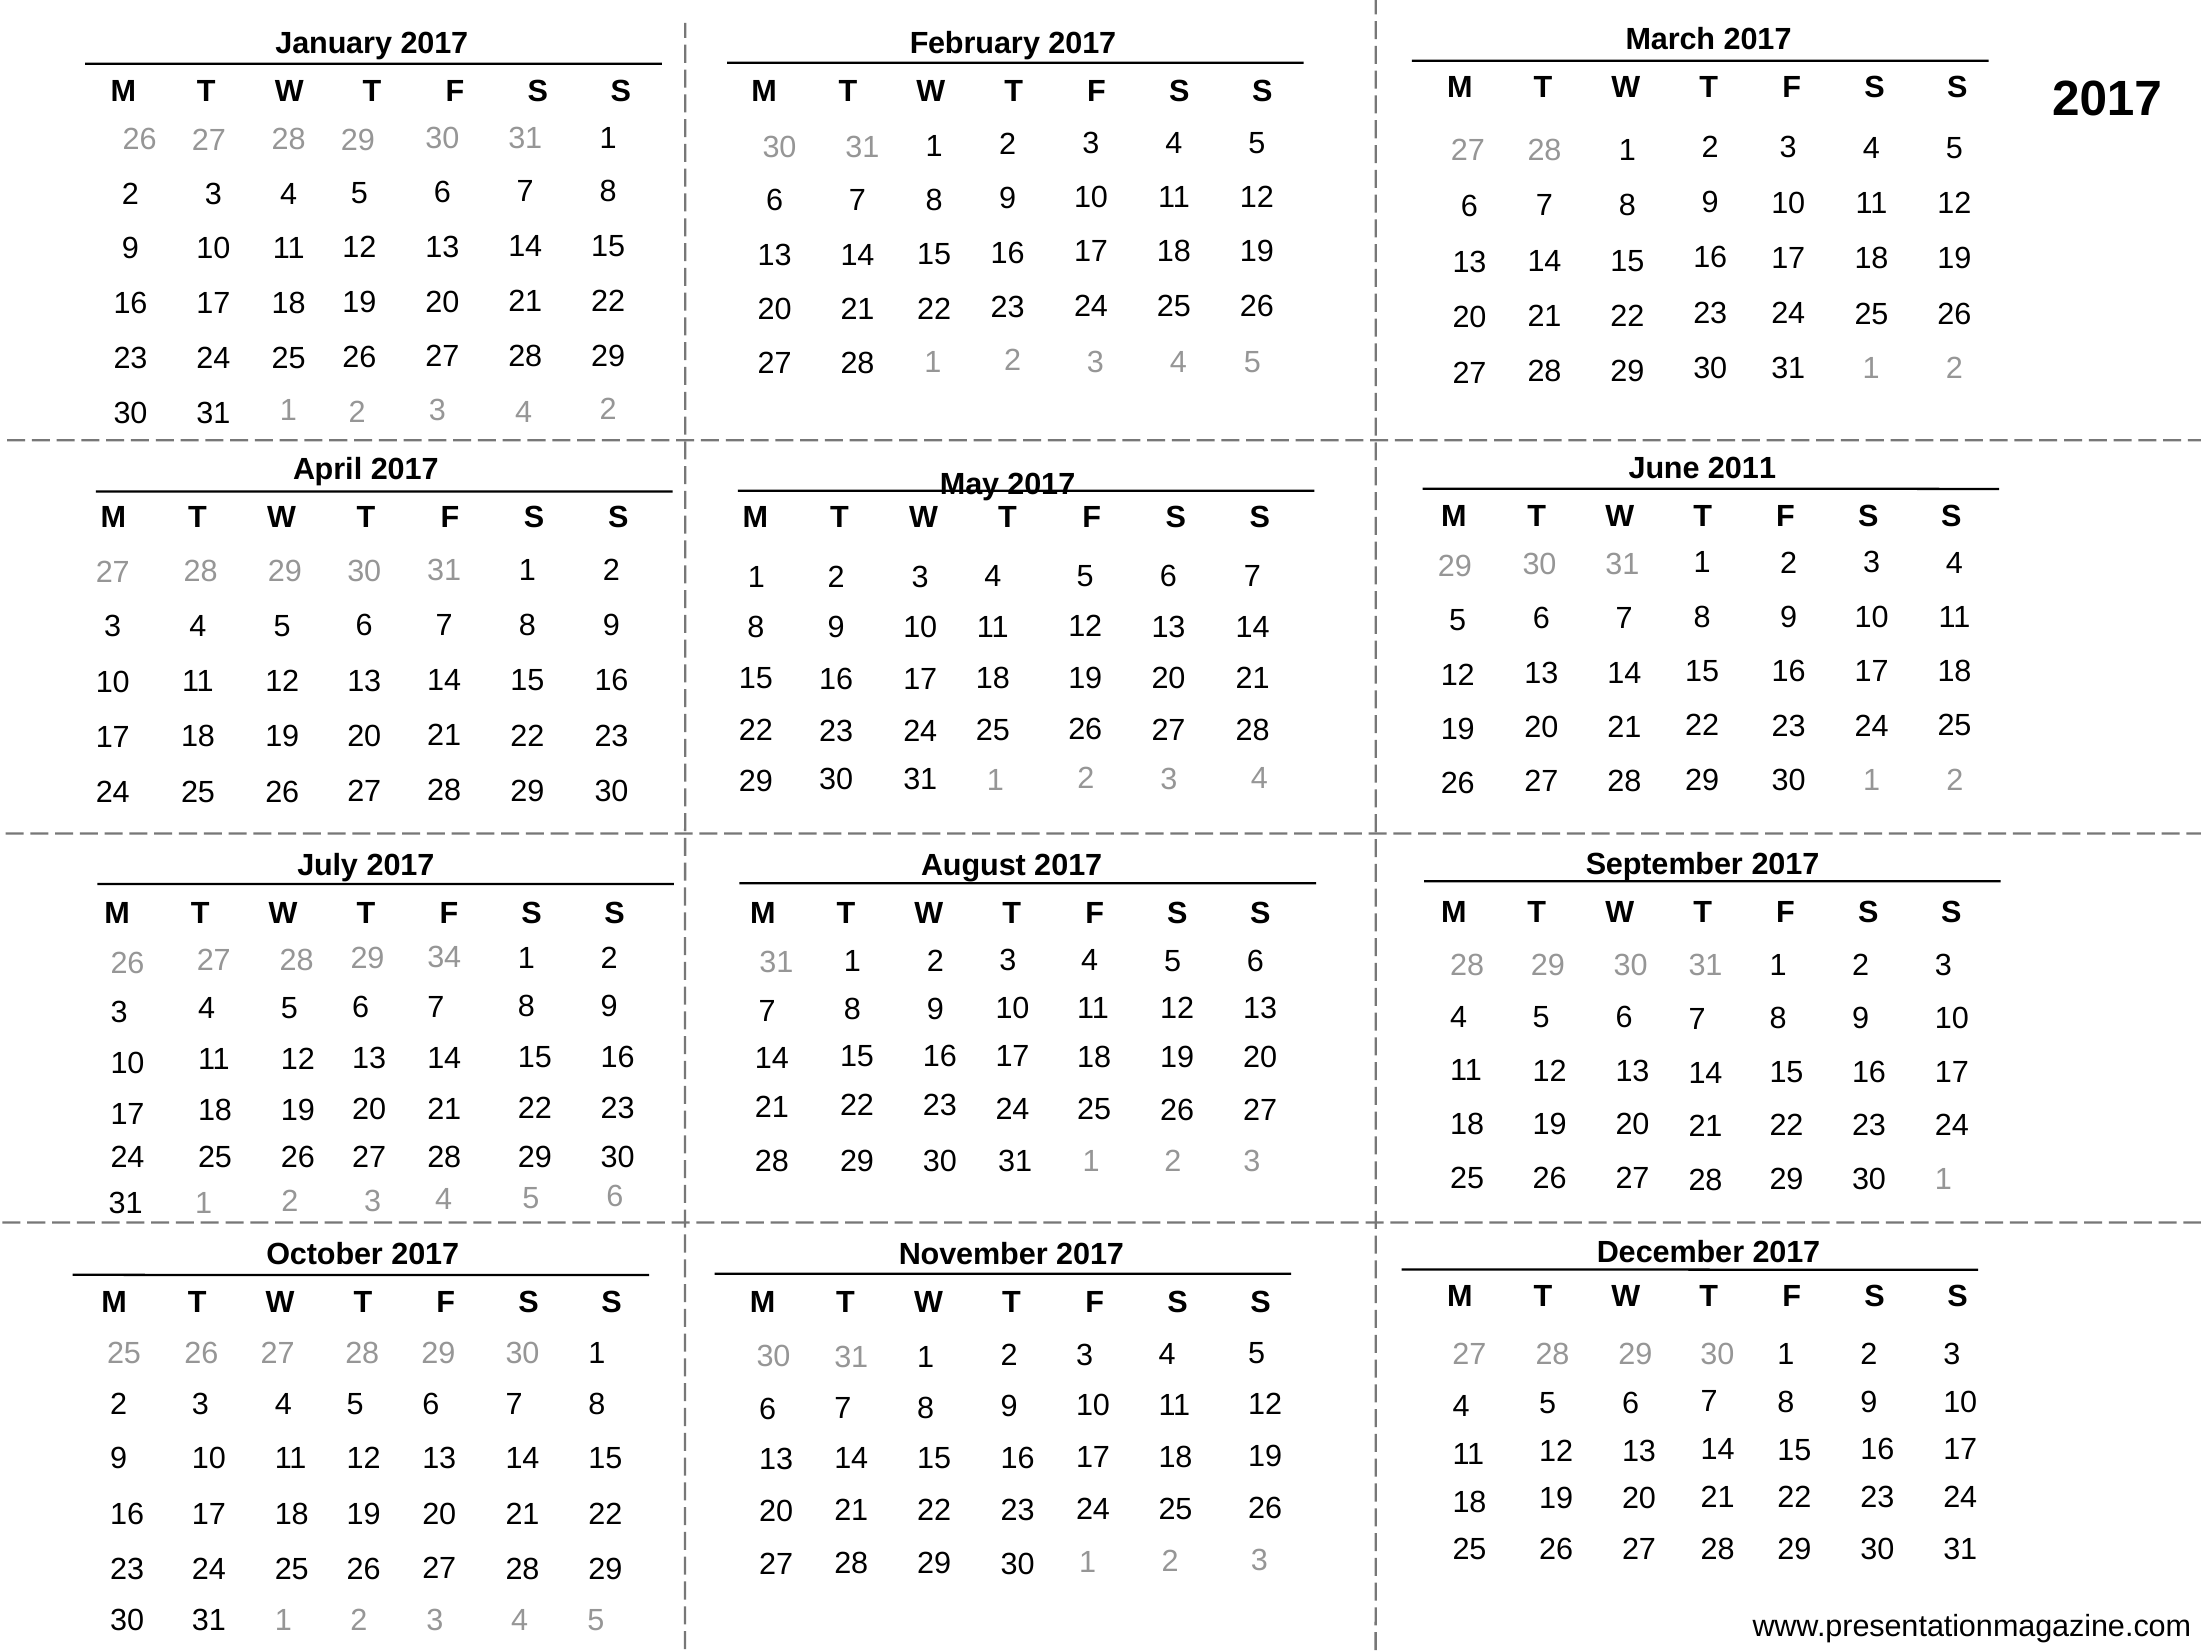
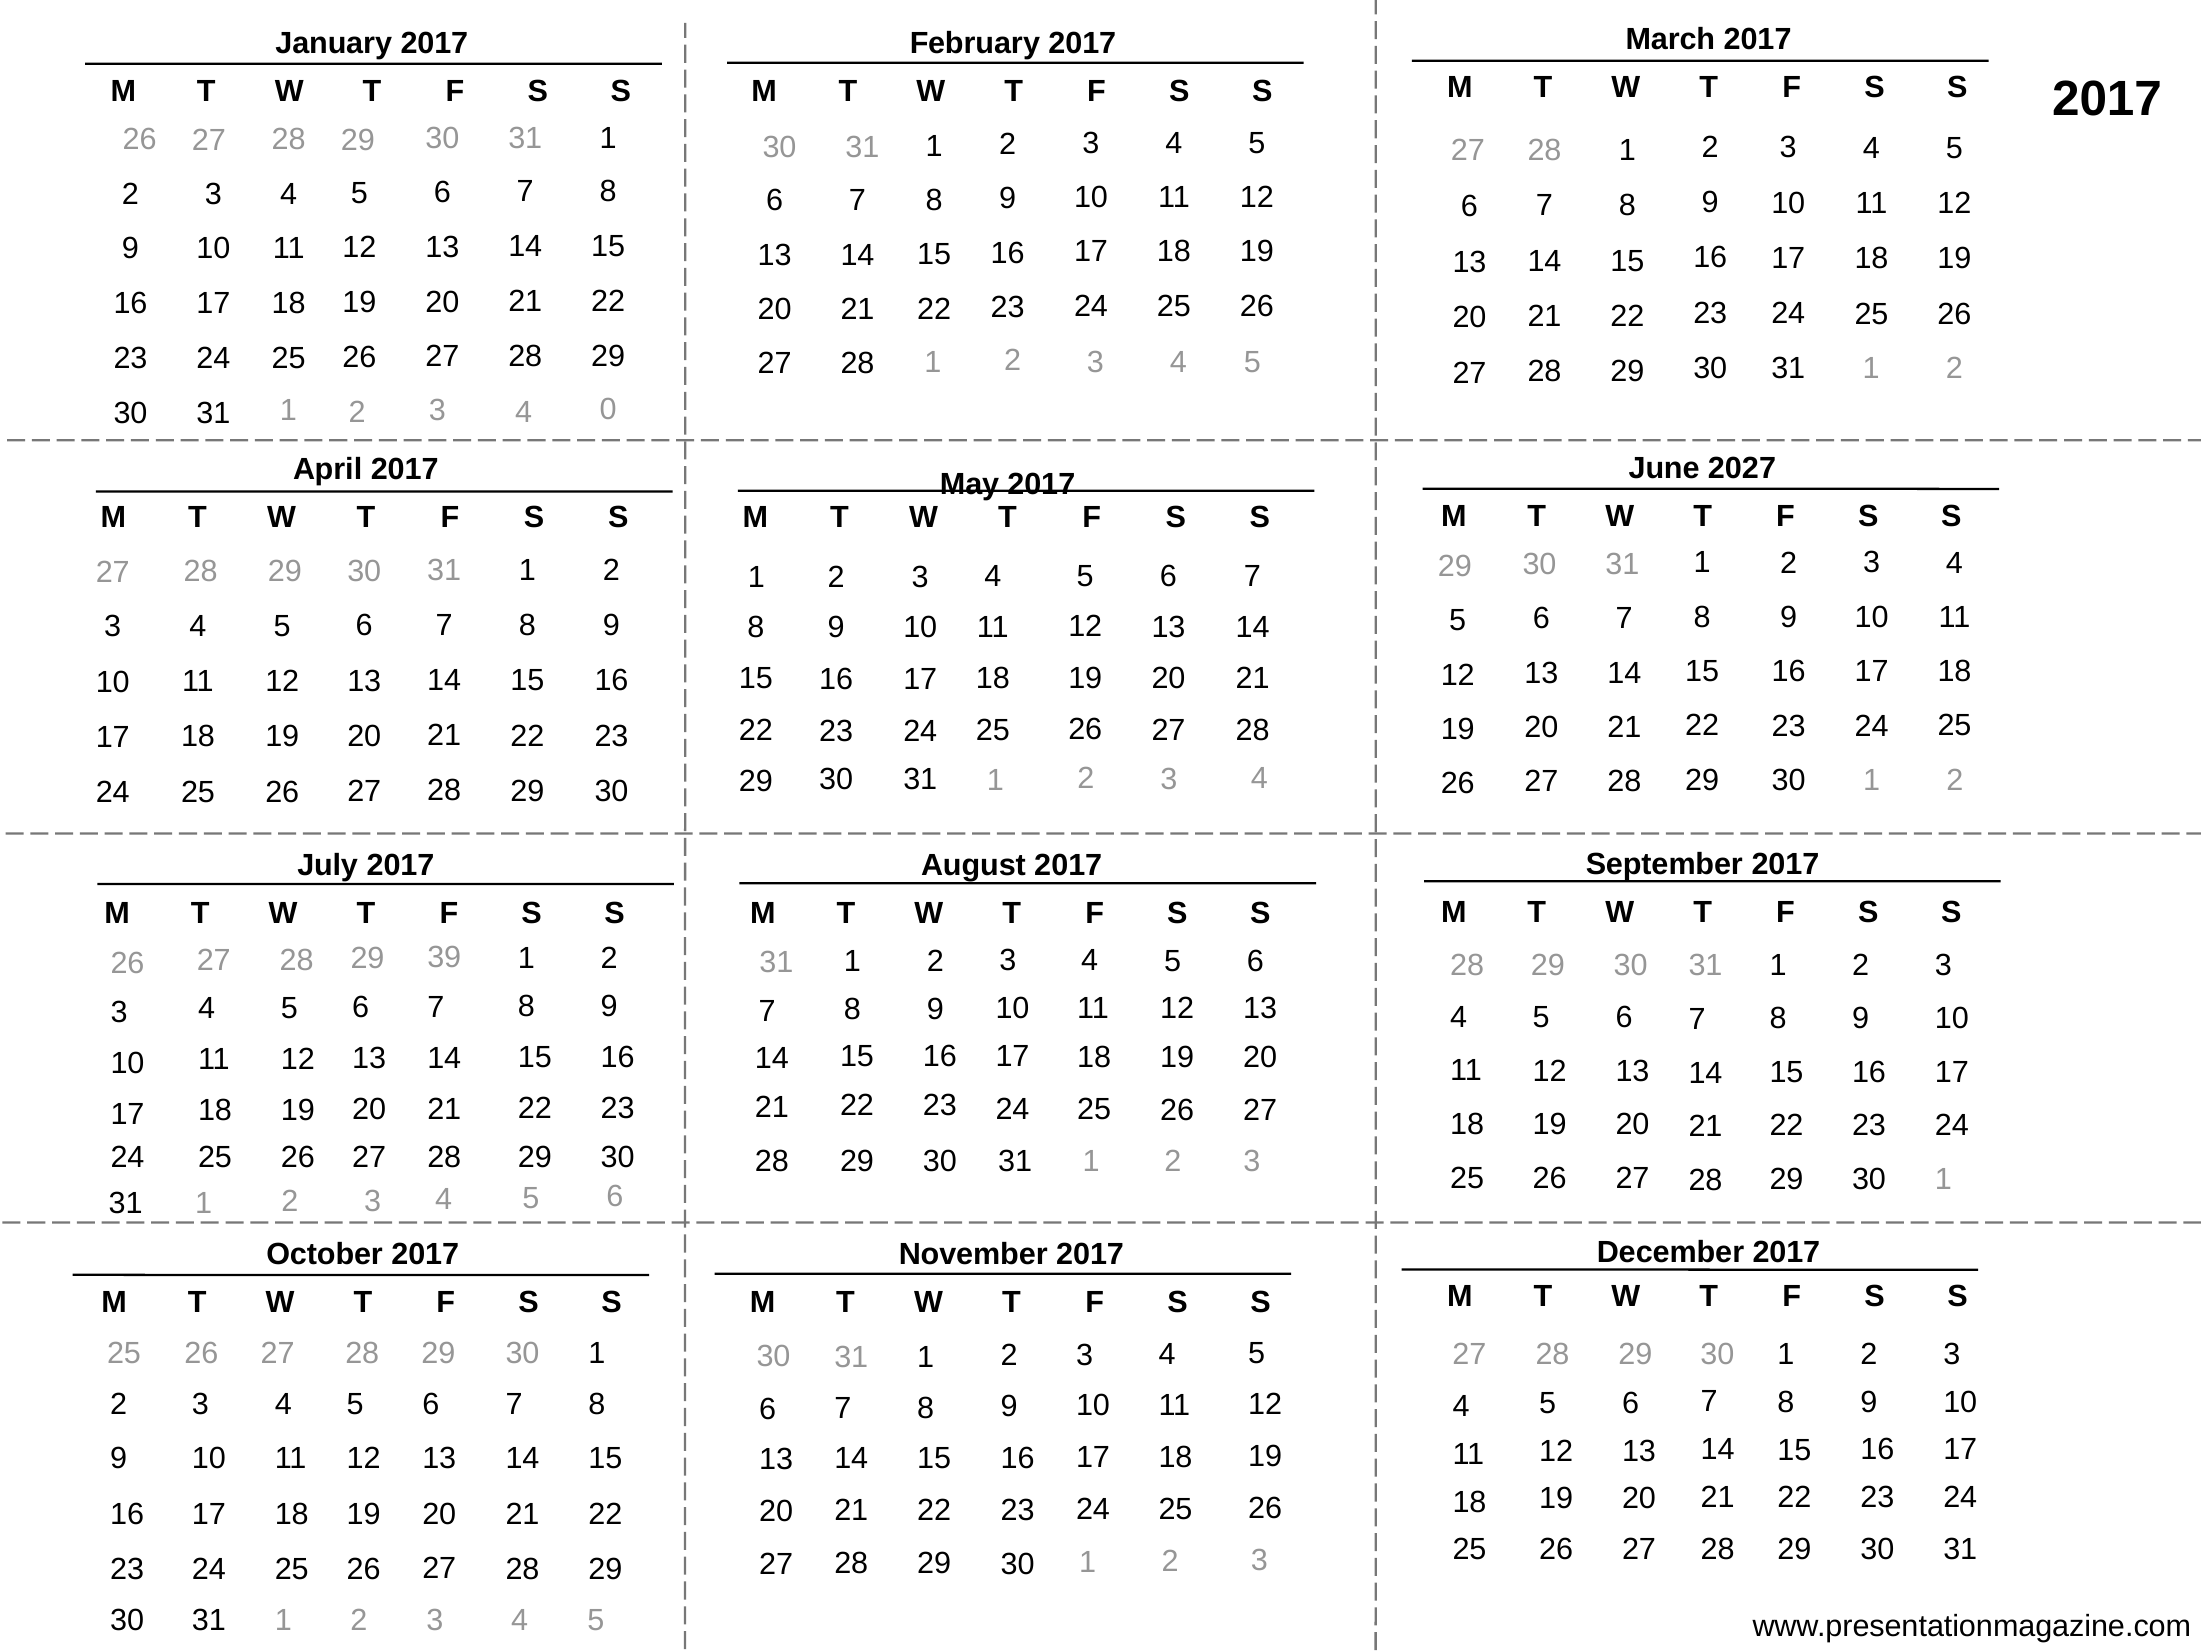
2: 2 -> 0 (608, 409)
2011: 2011 -> 2027 (1742, 469)
34: 34 -> 39 (444, 957)
